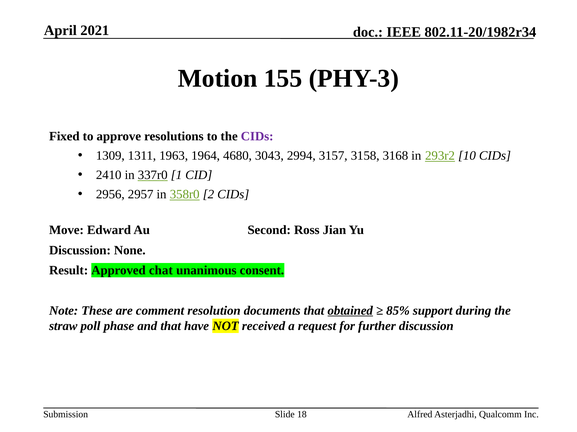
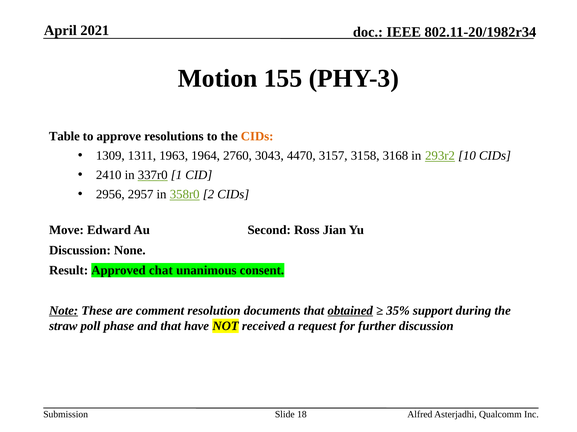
Fixed: Fixed -> Table (64, 137)
CIDs colour: purple -> orange (257, 137)
4680: 4680 -> 2760 (237, 156)
2994: 2994 -> 4470 (301, 156)
Note underline: none -> present (64, 311)
85%: 85% -> 35% (398, 311)
